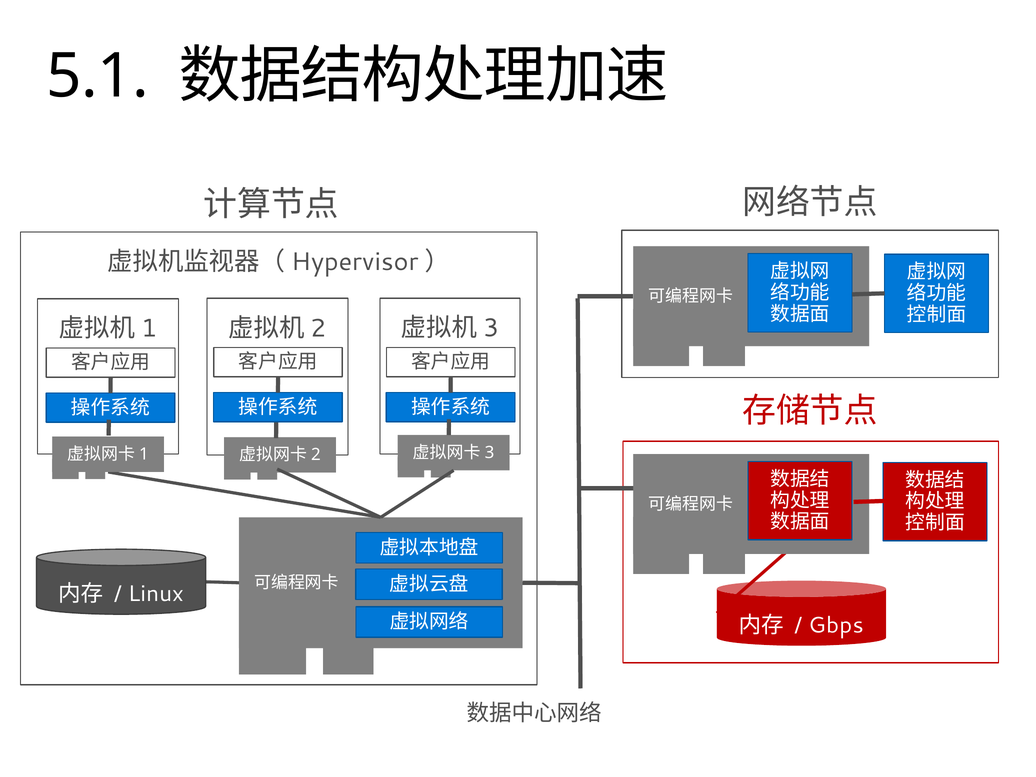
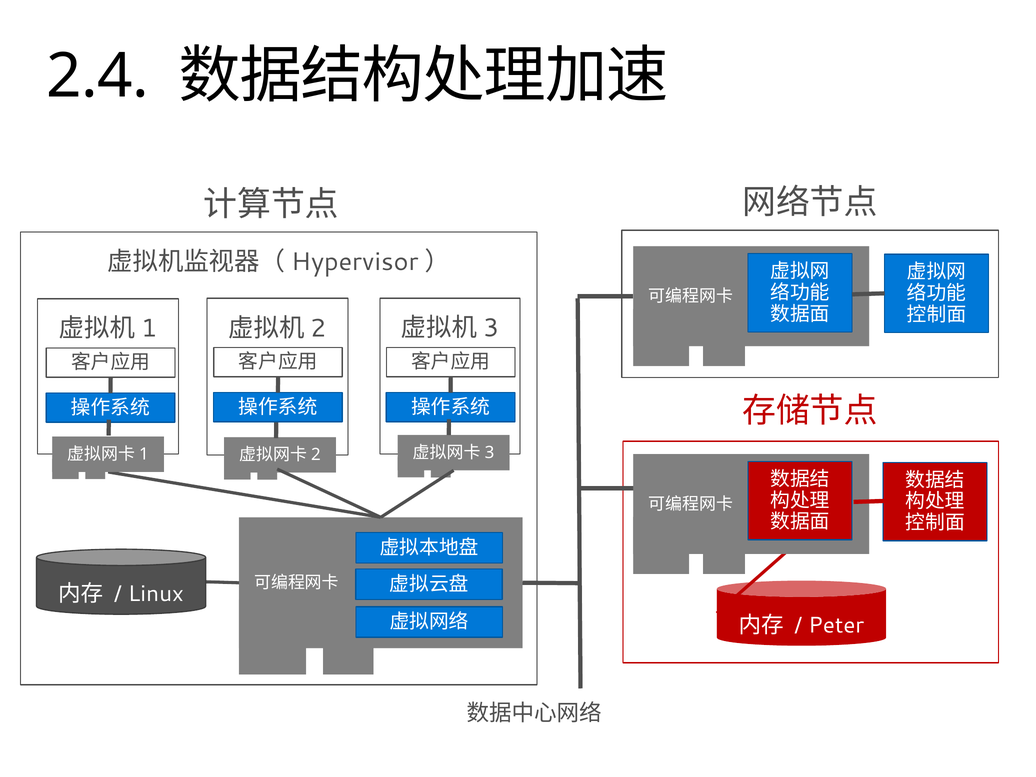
5.1: 5.1 -> 2.4 (98, 76)
Gbps: Gbps -> Peter (836, 625)
